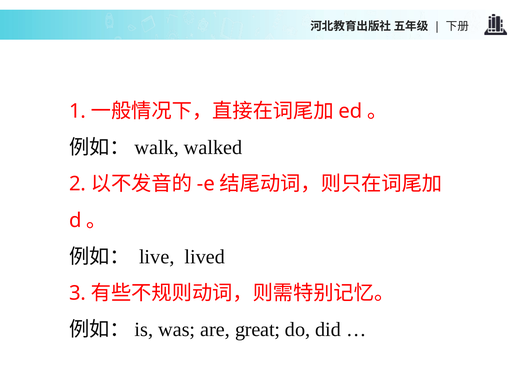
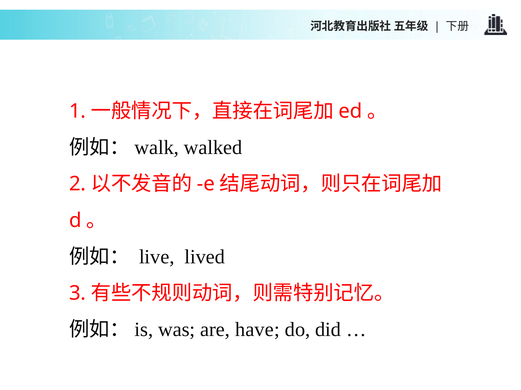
great: great -> have (257, 330)
